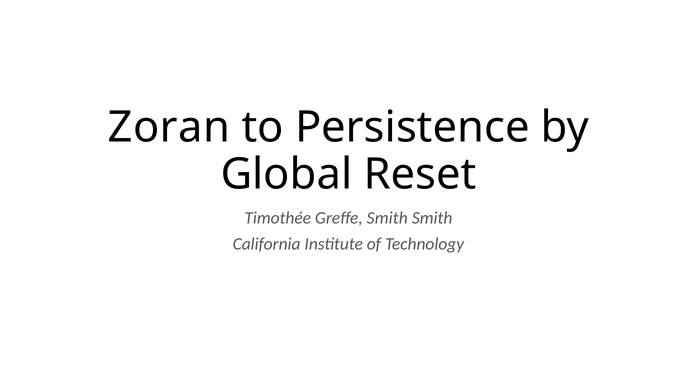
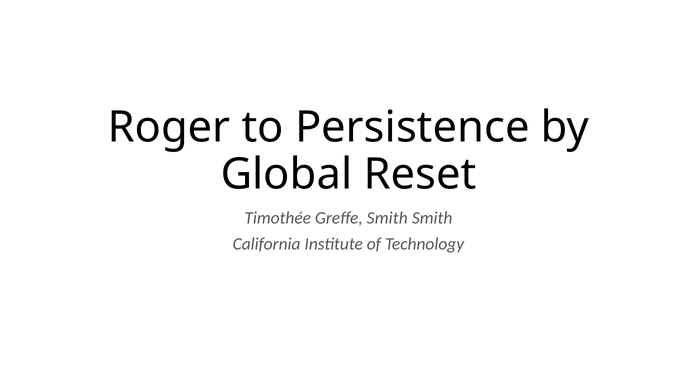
Zoran: Zoran -> Roger (169, 127)
